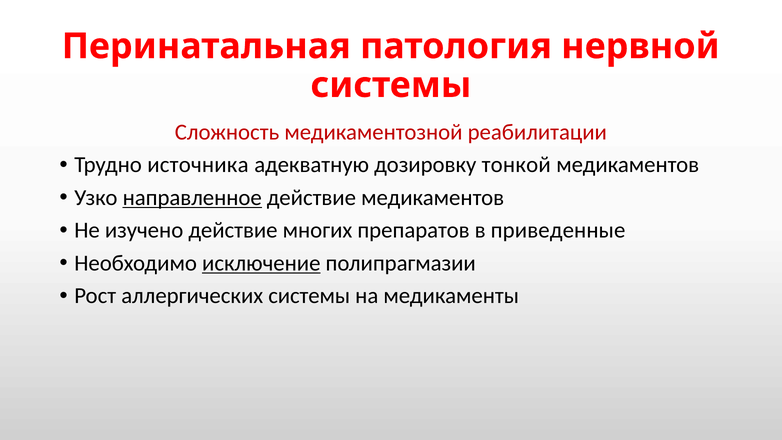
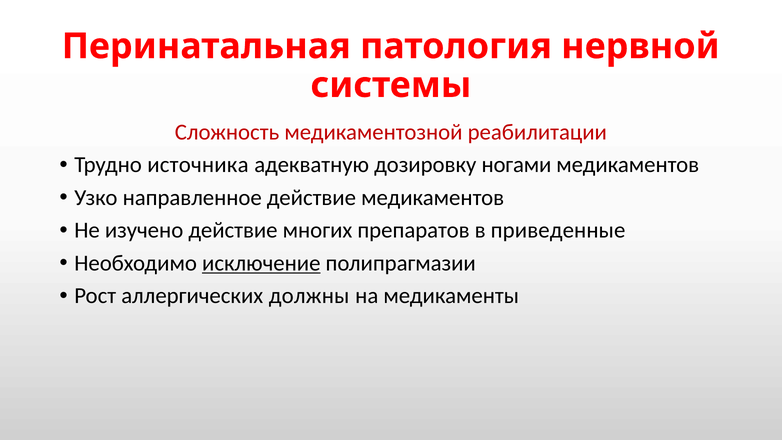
тонкой: тонкой -> ногами (516, 165)
направленное underline: present -> none (192, 198)
аллергических системы: системы -> должны (309, 296)
